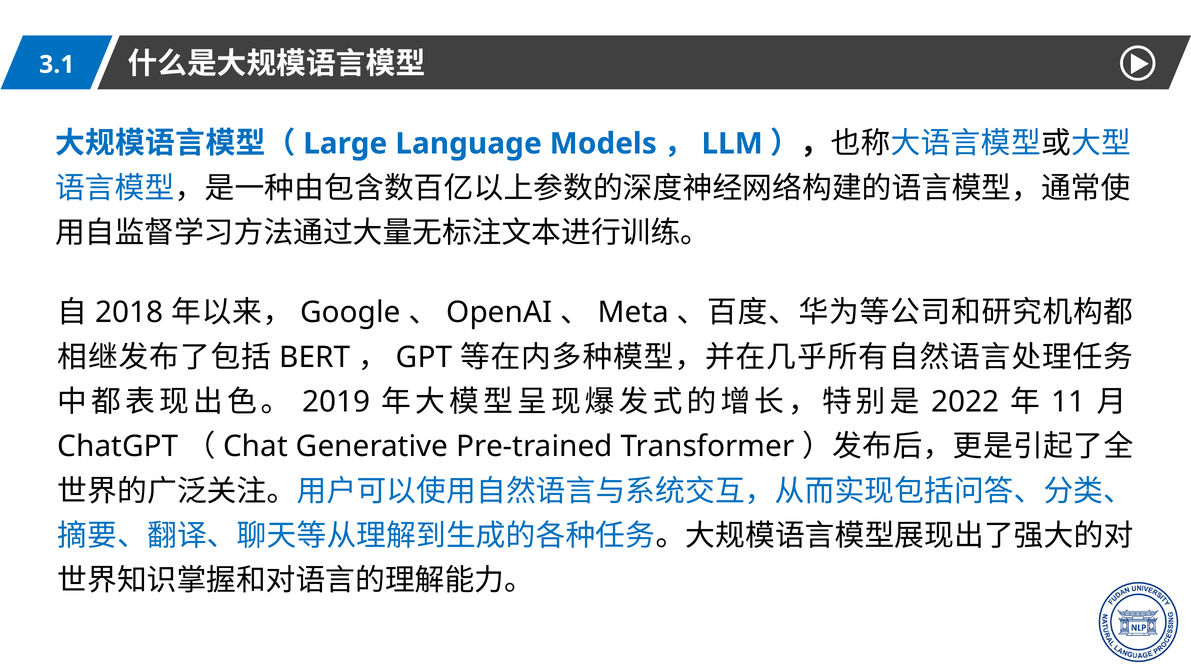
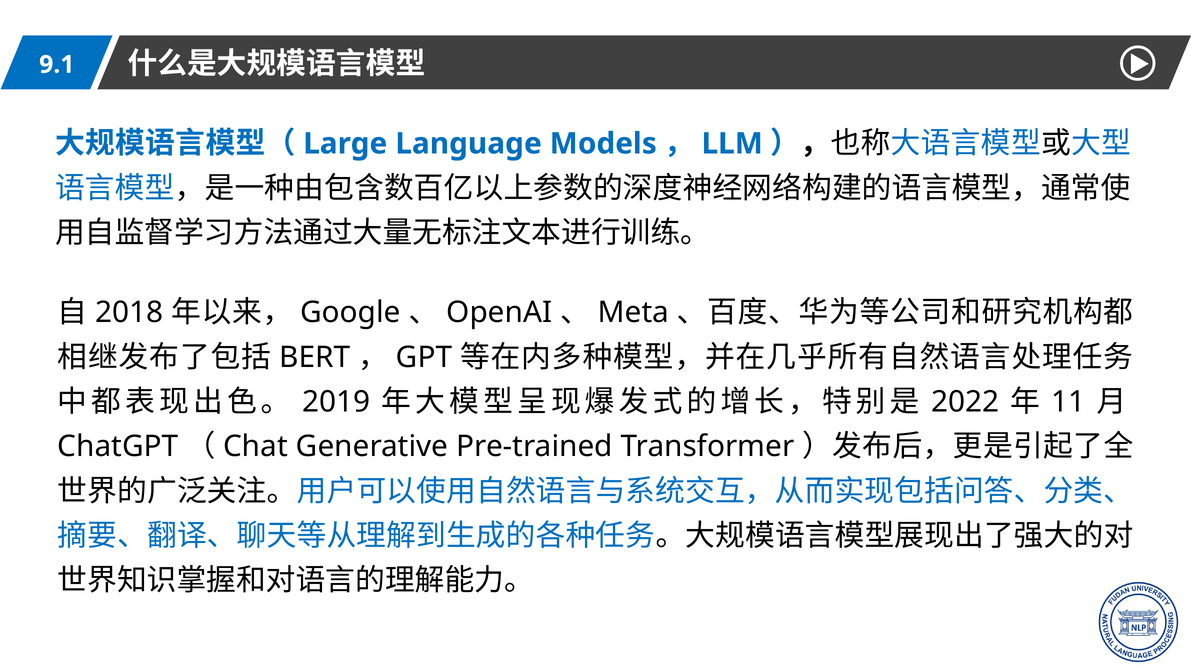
3.1: 3.1 -> 9.1 (57, 65)
